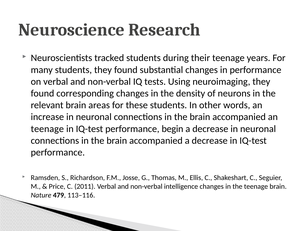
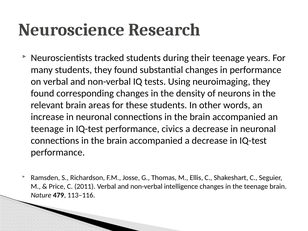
begin: begin -> civics (172, 129)
